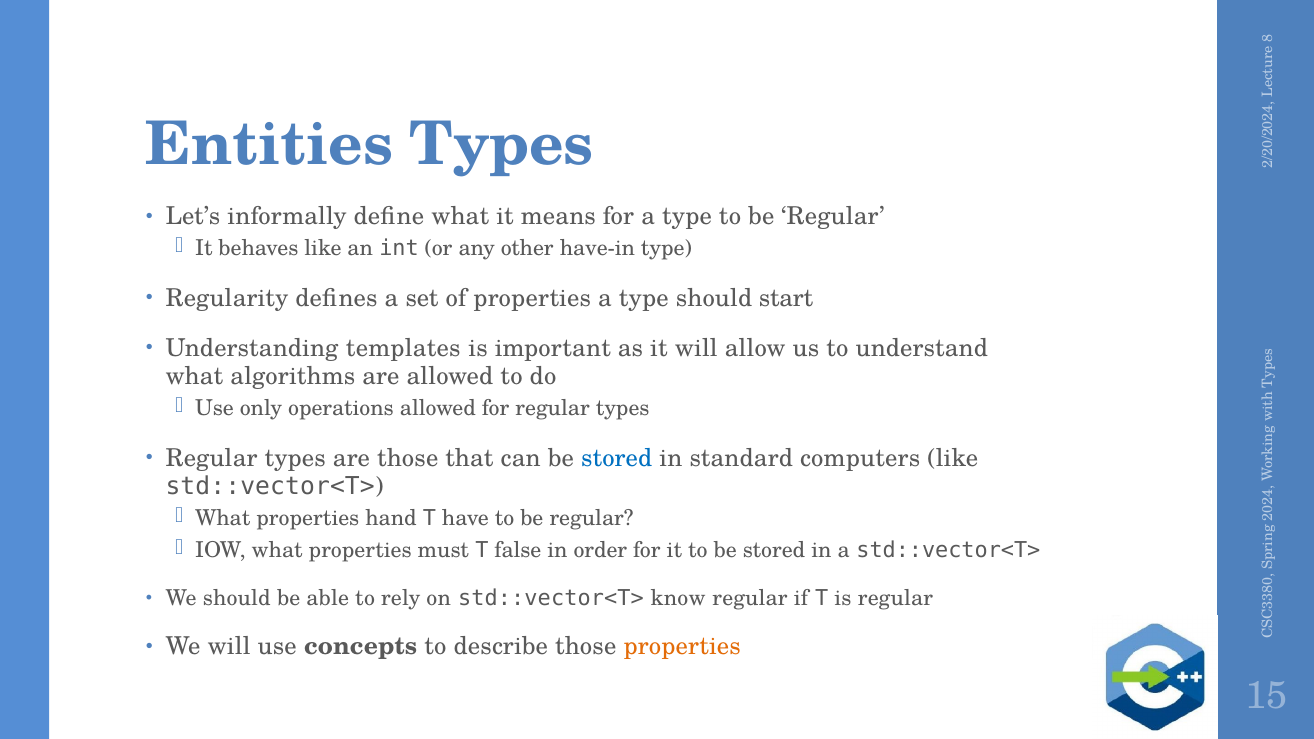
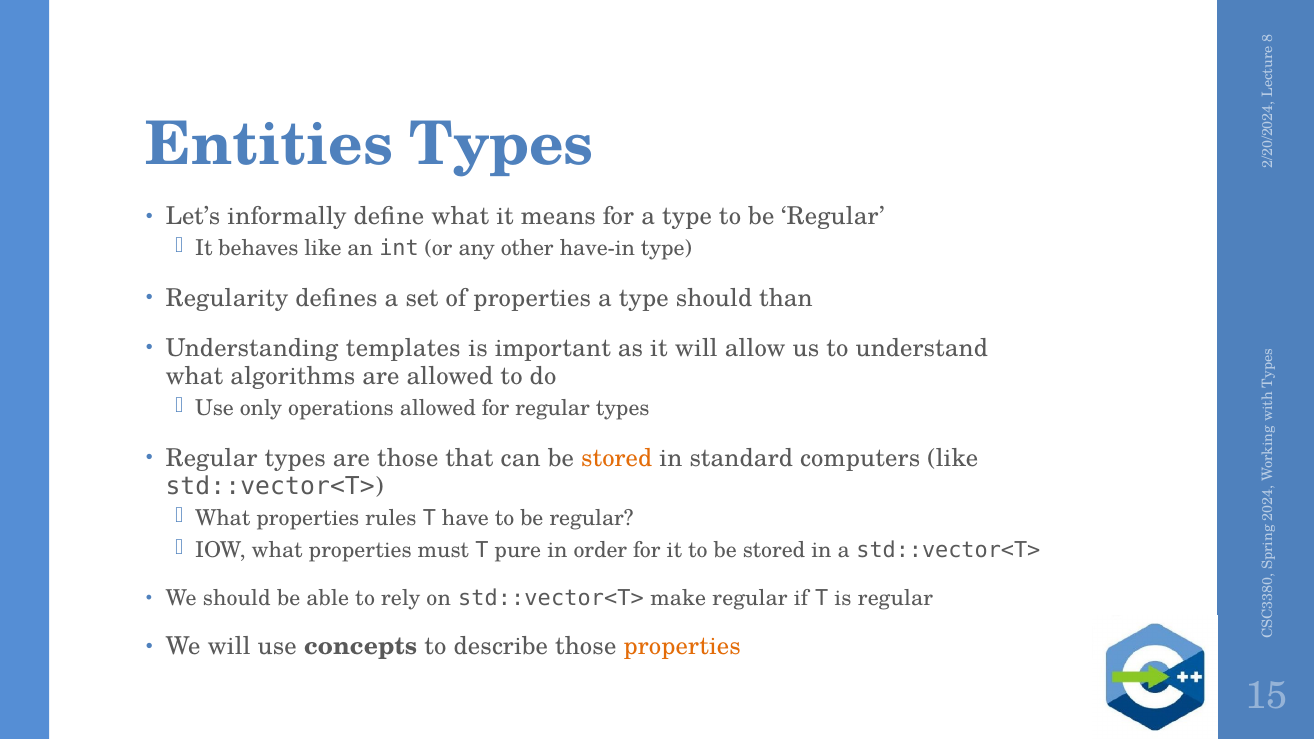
start: start -> than (786, 298)
stored colour: blue -> orange (617, 458)
hand: hand -> rules (391, 519)
false: false -> pure (518, 550)
know: know -> make (678, 598)
